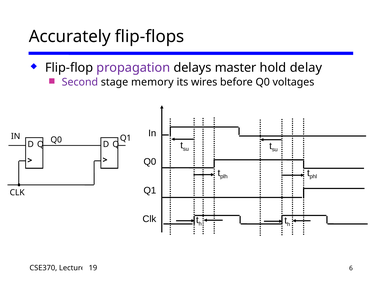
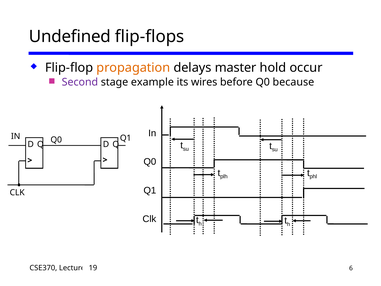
Accurately: Accurately -> Undefined (70, 37)
propagation colour: purple -> orange (133, 68)
delay: delay -> occur (306, 68)
memory: memory -> example (152, 82)
voltages: voltages -> because (293, 82)
